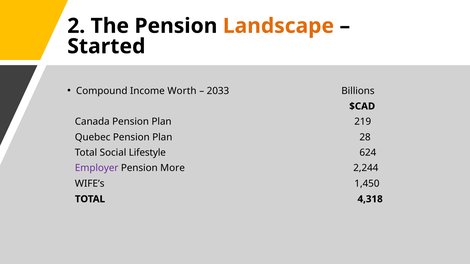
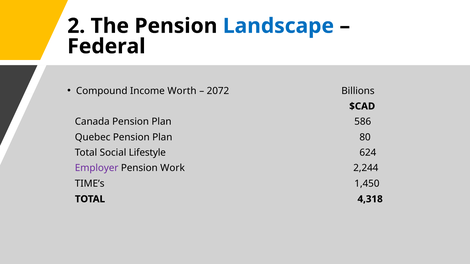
Landscape colour: orange -> blue (278, 26)
Started: Started -> Federal (106, 46)
2033: 2033 -> 2072 (218, 91)
219: 219 -> 586 (363, 122)
28: 28 -> 80 (365, 137)
More: More -> Work (173, 168)
WIFE’s: WIFE’s -> TIME’s (90, 184)
